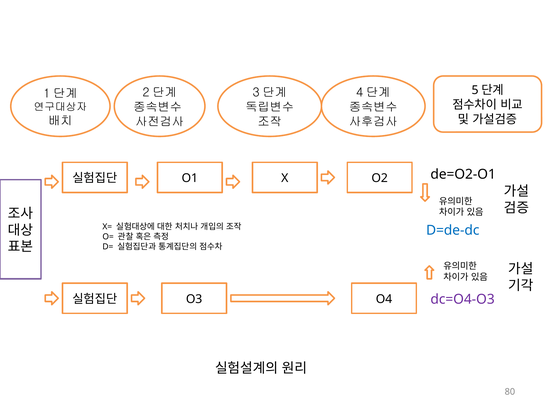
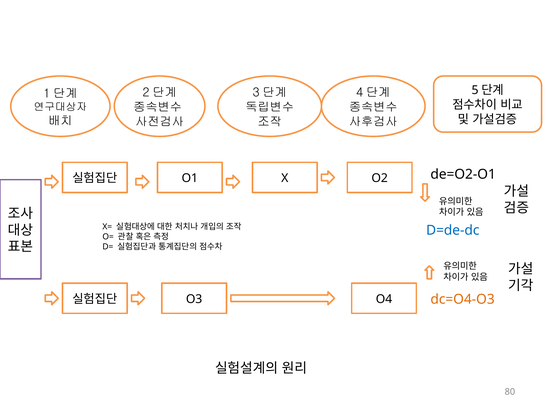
dc=O4-O3 colour: purple -> orange (463, 299)
